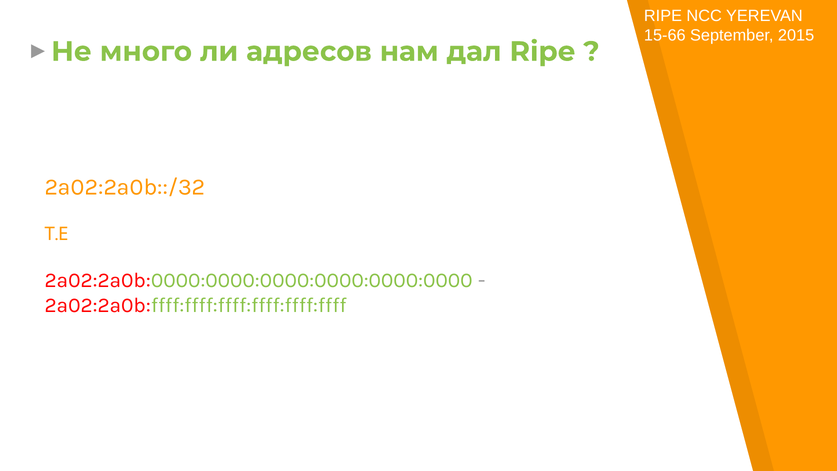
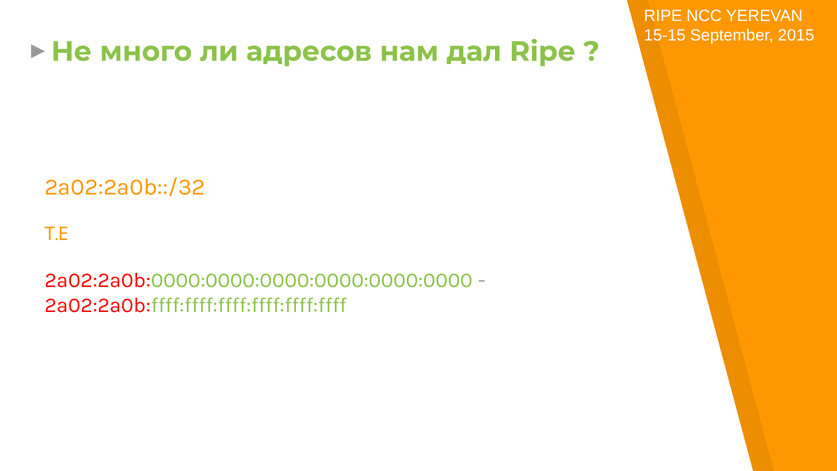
15-66: 15-66 -> 15-15 (665, 35)
